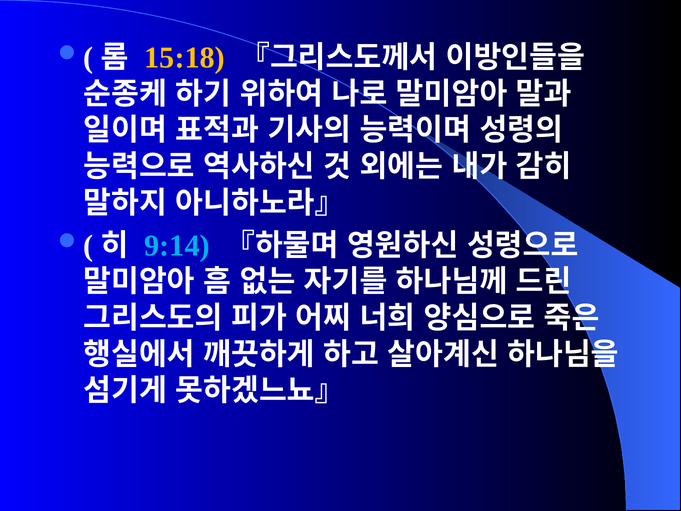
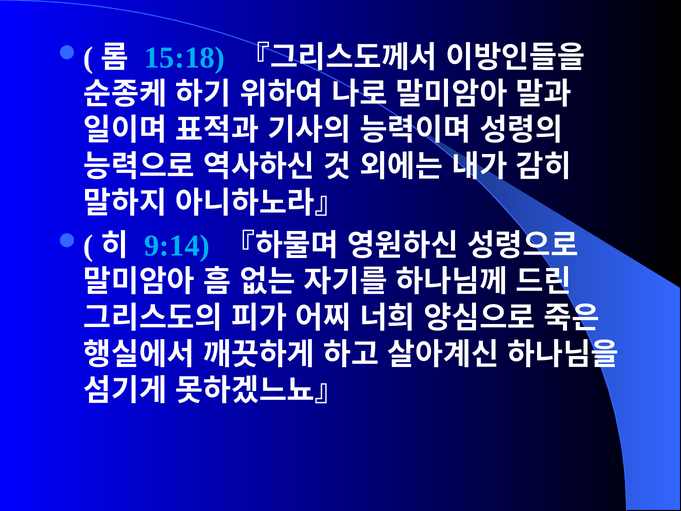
15:18 colour: yellow -> light blue (185, 58)
